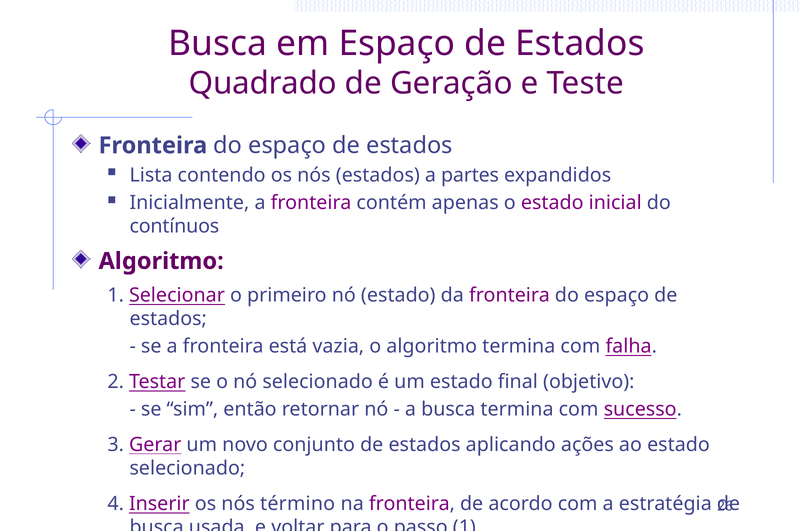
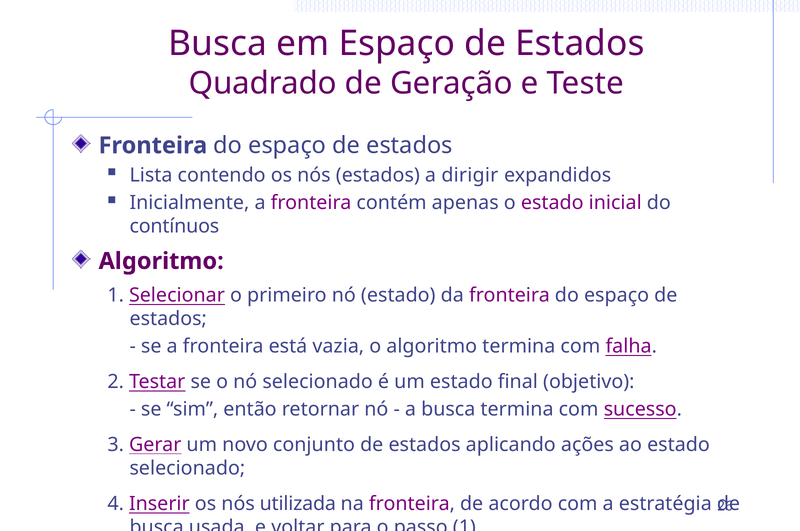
partes: partes -> dirigir (470, 175)
término: término -> utilizada (298, 504)
